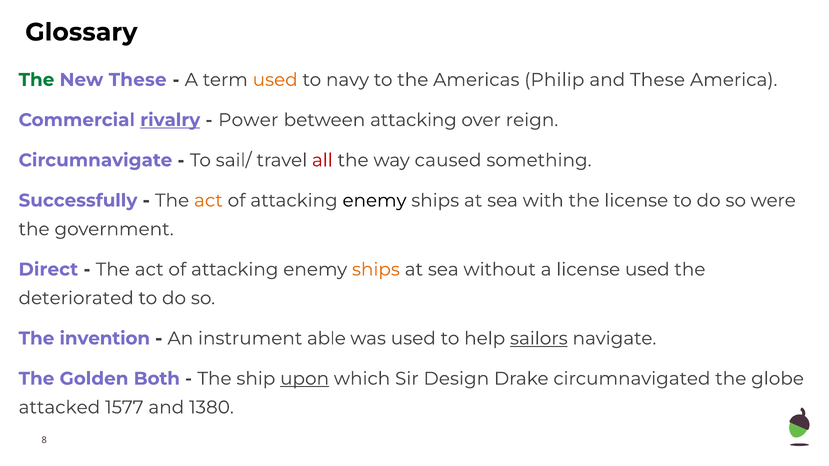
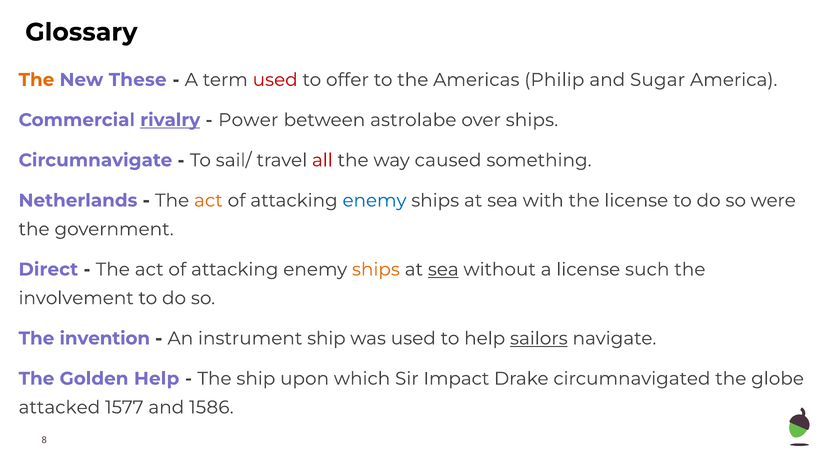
The colour: green -> orange (36, 80)
used colour: orange -> red (275, 80)
navy: navy -> offer (347, 80)
and These: These -> Sugar (658, 80)
between attacking: attacking -> astrolabe (413, 120)
over reign: reign -> ships (532, 120)
Successfully: Successfully -> Netherlands (78, 201)
enemy colour: black -> blue (374, 201)
sea underline: none -> present (443, 270)
license used: used -> such (647, 270)
deteriorated: deteriorated -> involvement (76, 298)
instrument able: able -> ship (326, 339)
Golden Both: Both -> Help (157, 379)
upon underline: present -> none (305, 379)
Design: Design -> Impact (456, 379)
1380: 1380 -> 1586 (211, 408)
